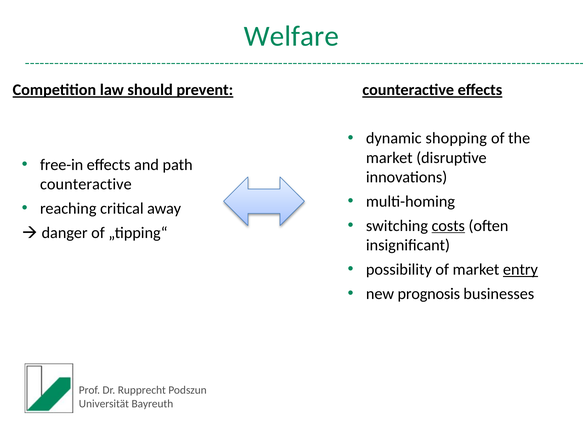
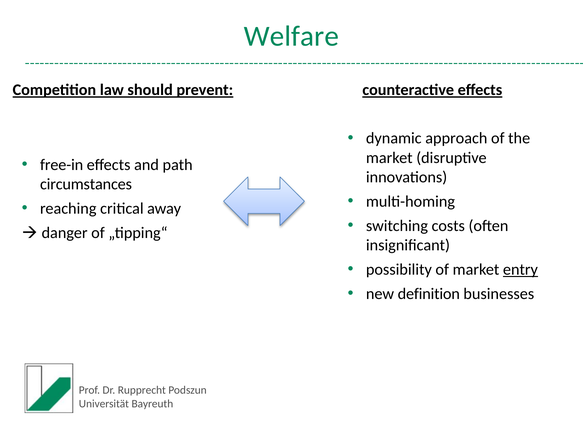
shopping: shopping -> approach (456, 138)
counteractive: counteractive -> circumstances (86, 184)
costs underline: present -> none (448, 226)
prognosis: prognosis -> definition (429, 294)
